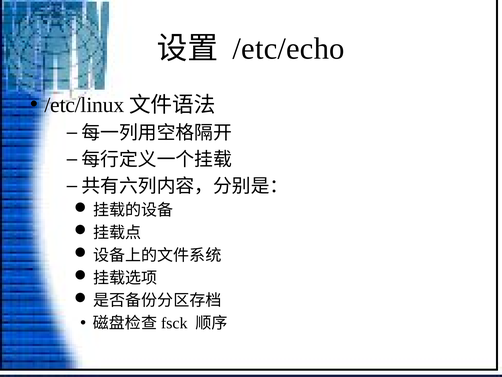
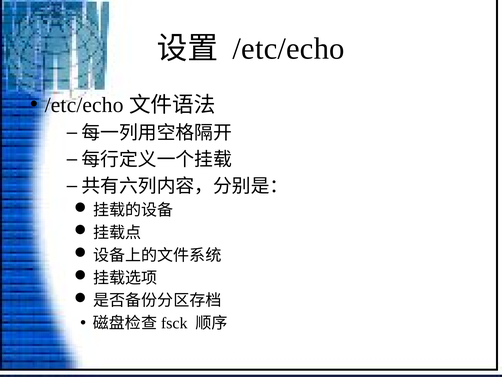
/etc/linux: /etc/linux -> /etc/echo (84, 105)
